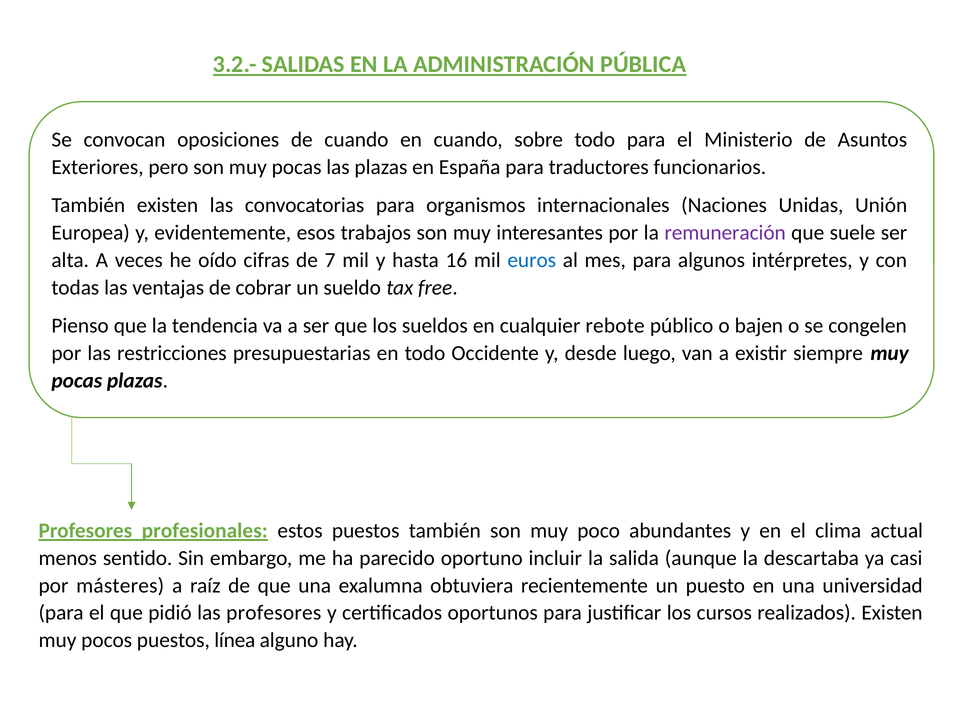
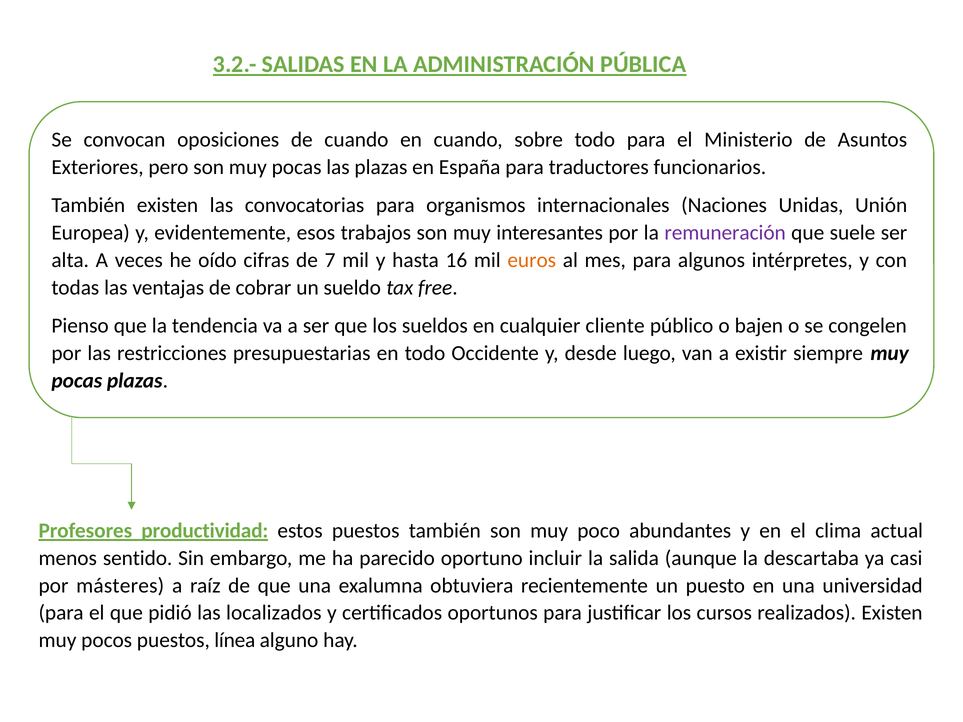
euros colour: blue -> orange (532, 260)
rebote: rebote -> cliente (615, 326)
profesionales: profesionales -> productividad (205, 531)
las profesores: profesores -> localizados (274, 613)
